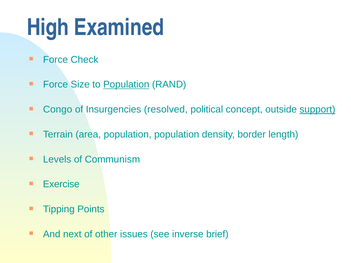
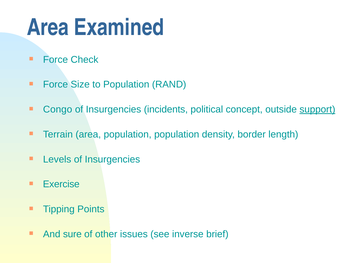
High: High -> Area (48, 27)
Population underline: present -> none (126, 85)
resolved: resolved -> incidents (166, 110)
Levels of Communism: Communism -> Insurgencies (112, 159)
next: next -> sure (72, 234)
